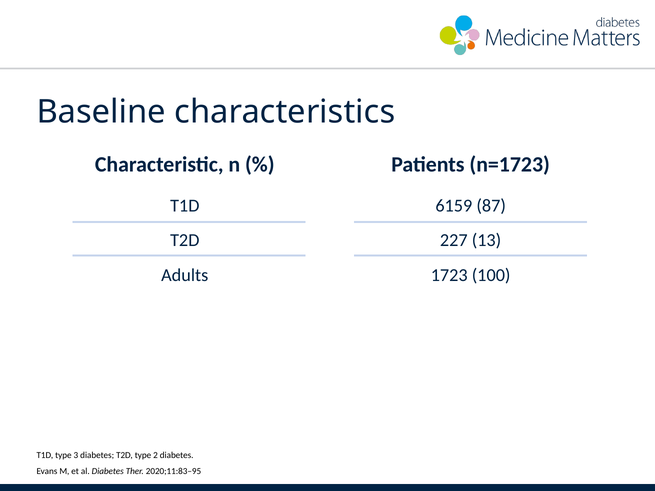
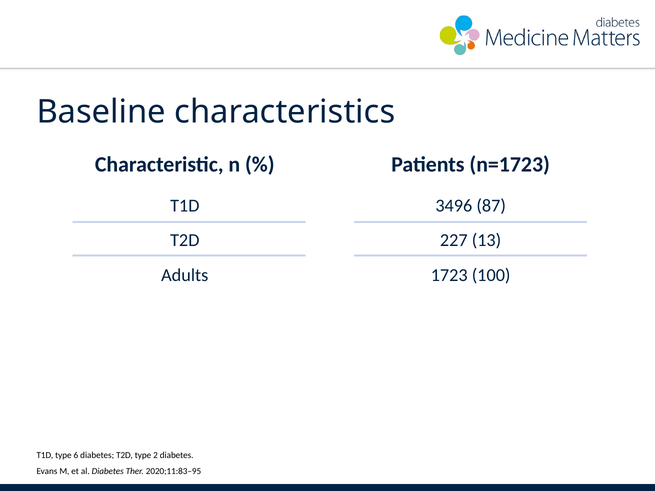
6159: 6159 -> 3496 (454, 206)
3: 3 -> 6 (76, 455)
